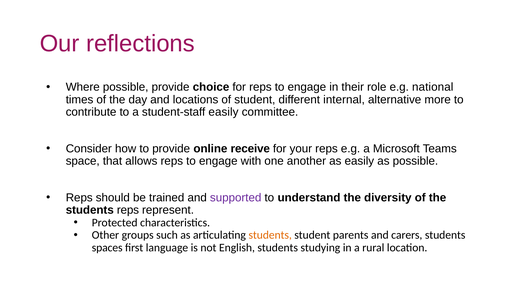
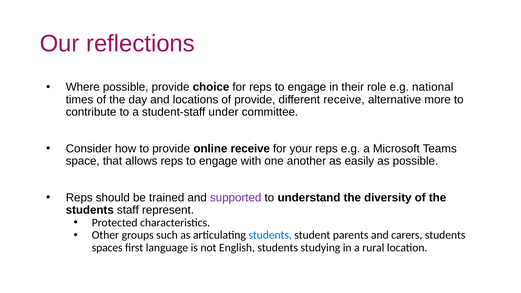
of student: student -> provide (255, 100)
different internal: internal -> receive (344, 100)
student-staff easily: easily -> under (223, 112)
students reps: reps -> staff (128, 210)
students colour: orange -> blue (270, 235)
